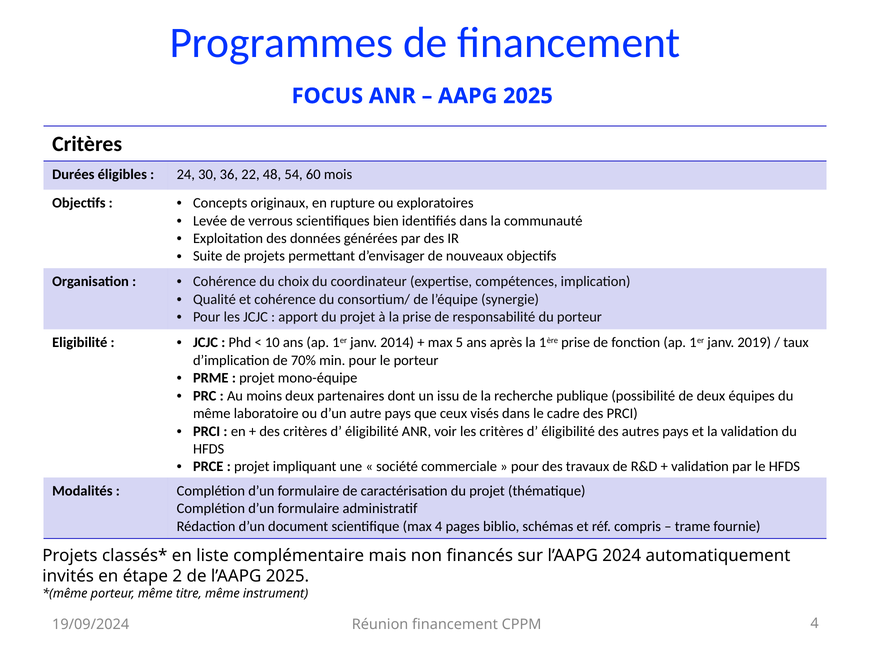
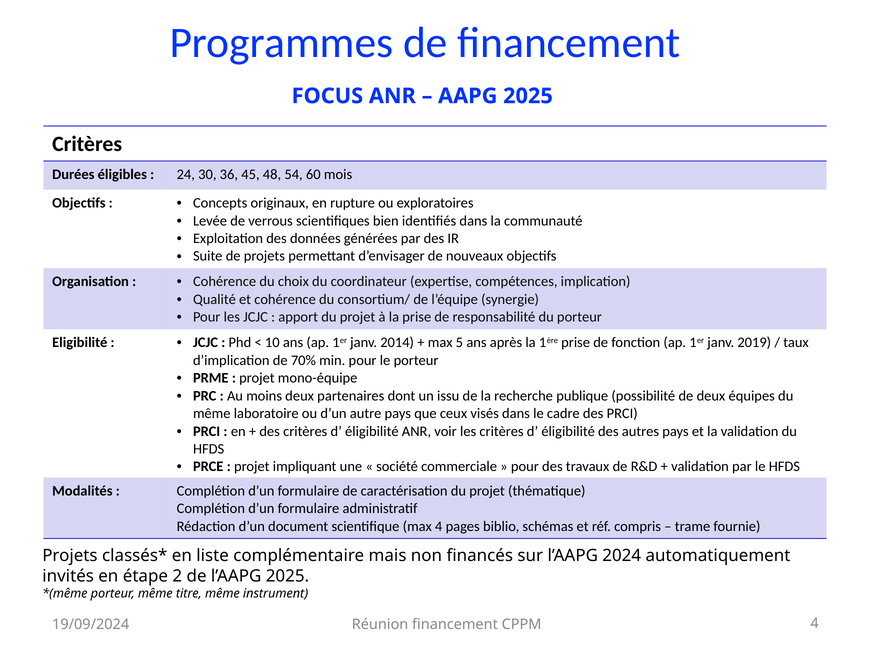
22: 22 -> 45 (250, 174)
